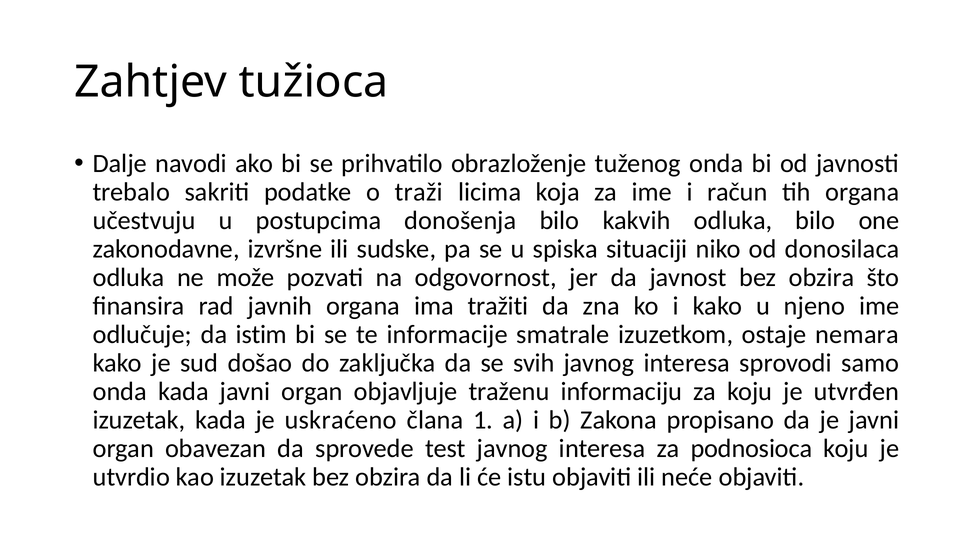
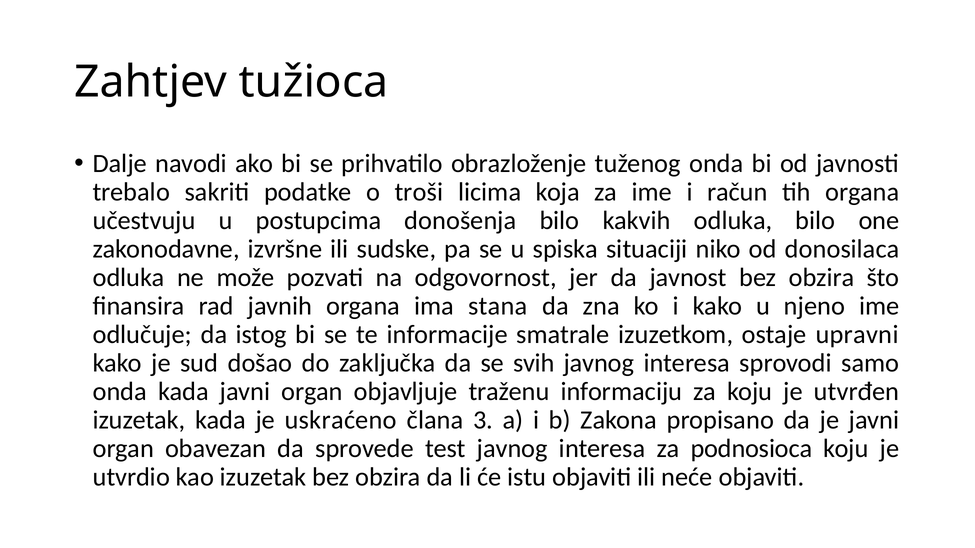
traži: traži -> troši (419, 192)
tražiti: tražiti -> stana (498, 306)
istim: istim -> istog (261, 335)
nemara: nemara -> upravni (857, 335)
1: 1 -> 3 (483, 420)
